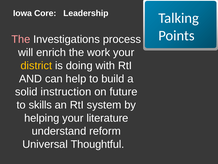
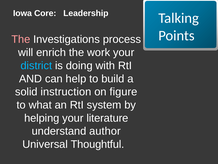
district colour: yellow -> light blue (36, 65)
future: future -> figure (123, 92)
skills: skills -> what (40, 105)
reform: reform -> author (105, 131)
